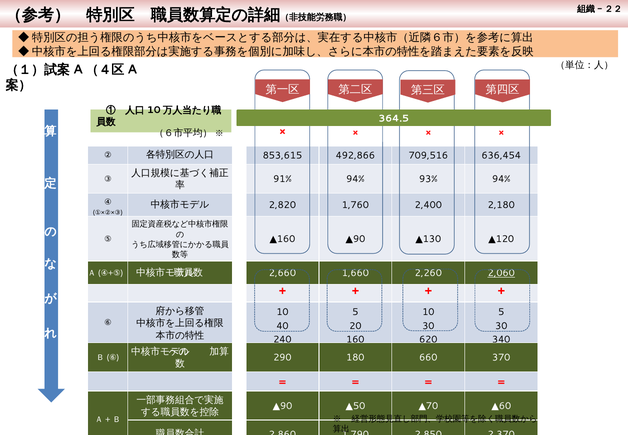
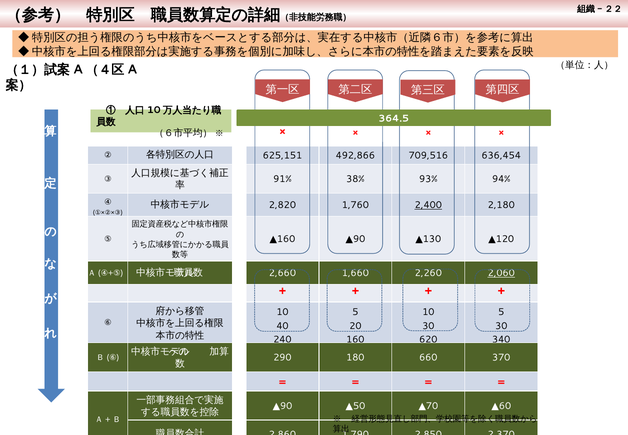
853,615: 853,615 -> 625,151 (282, 155)
91% 94%: 94% -> 38% (355, 179)
2,400 underline: none -> present (428, 205)
